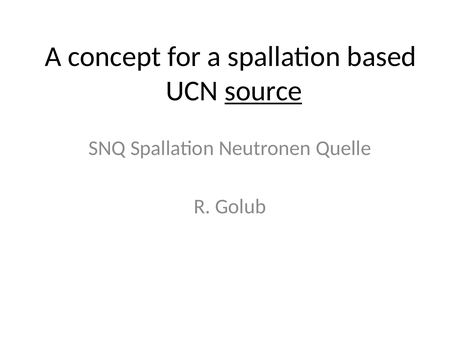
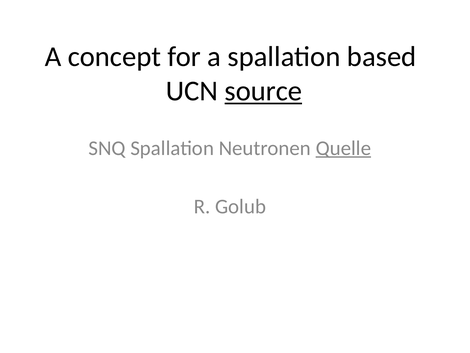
Quelle underline: none -> present (343, 148)
